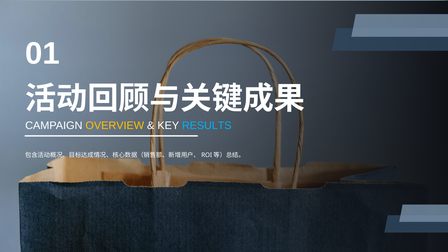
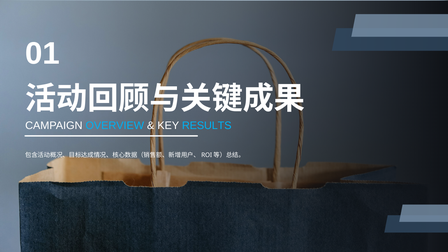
OVERVIEW colour: yellow -> light blue (115, 126)
